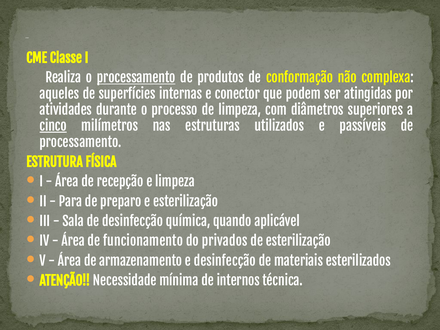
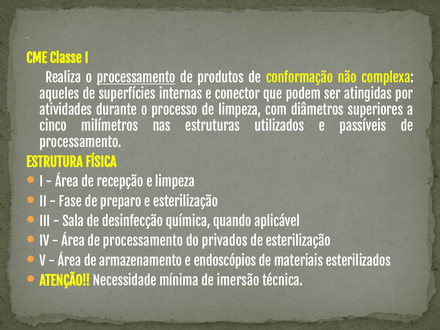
cinco underline: present -> none (53, 126)
Para: Para -> Fase (70, 202)
Área de funcionamento: funcionamento -> processamento (143, 241)
e desinfecção: desinfecção -> endoscópios (225, 261)
internos: internos -> imersão (238, 281)
